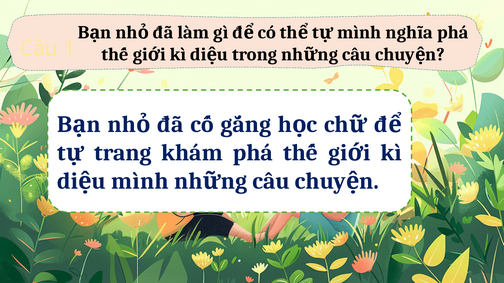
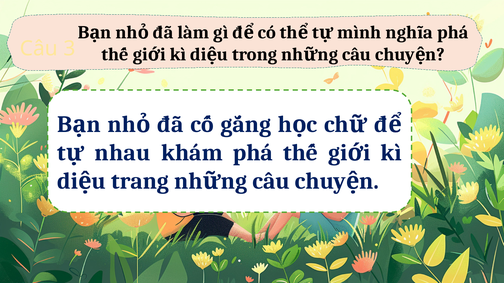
1: 1 -> 3 (69, 49)
trang: trang -> nhau (123, 153)
mình: mình -> trang (140, 181)
